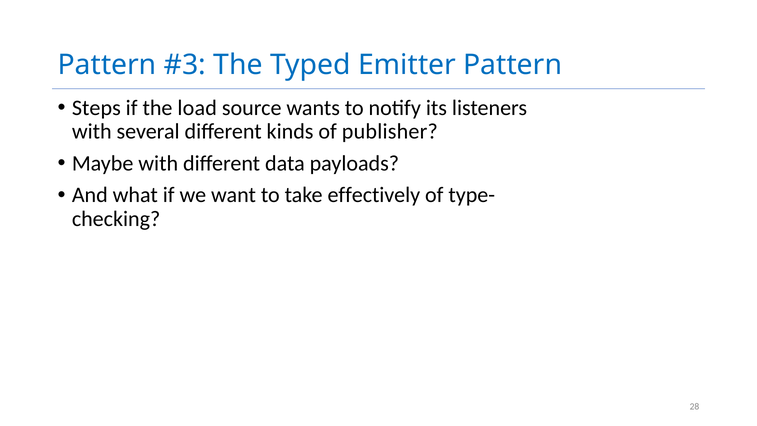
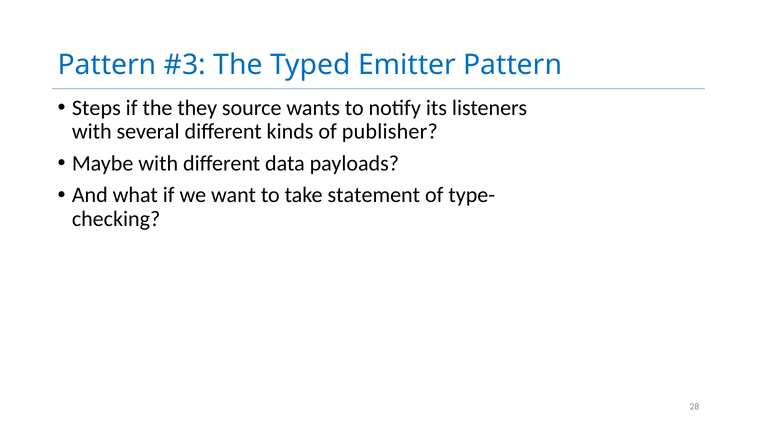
load: load -> they (197, 108)
effectively: effectively -> statement (374, 195)
